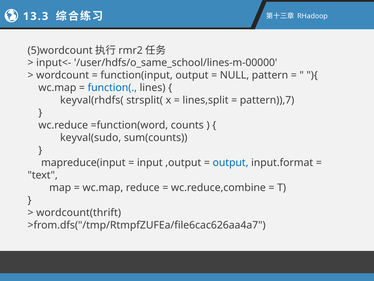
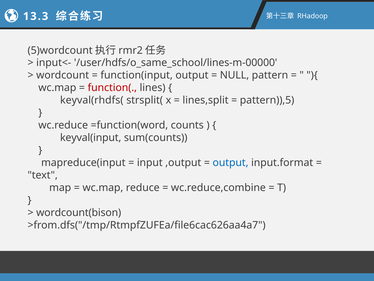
function( colour: blue -> red (112, 88)
pattern)),7: pattern)),7 -> pattern)),5 (267, 100)
keyval(sudo: keyval(sudo -> keyval(input (91, 138)
wordcount(thrift: wordcount(thrift -> wordcount(bison (79, 212)
